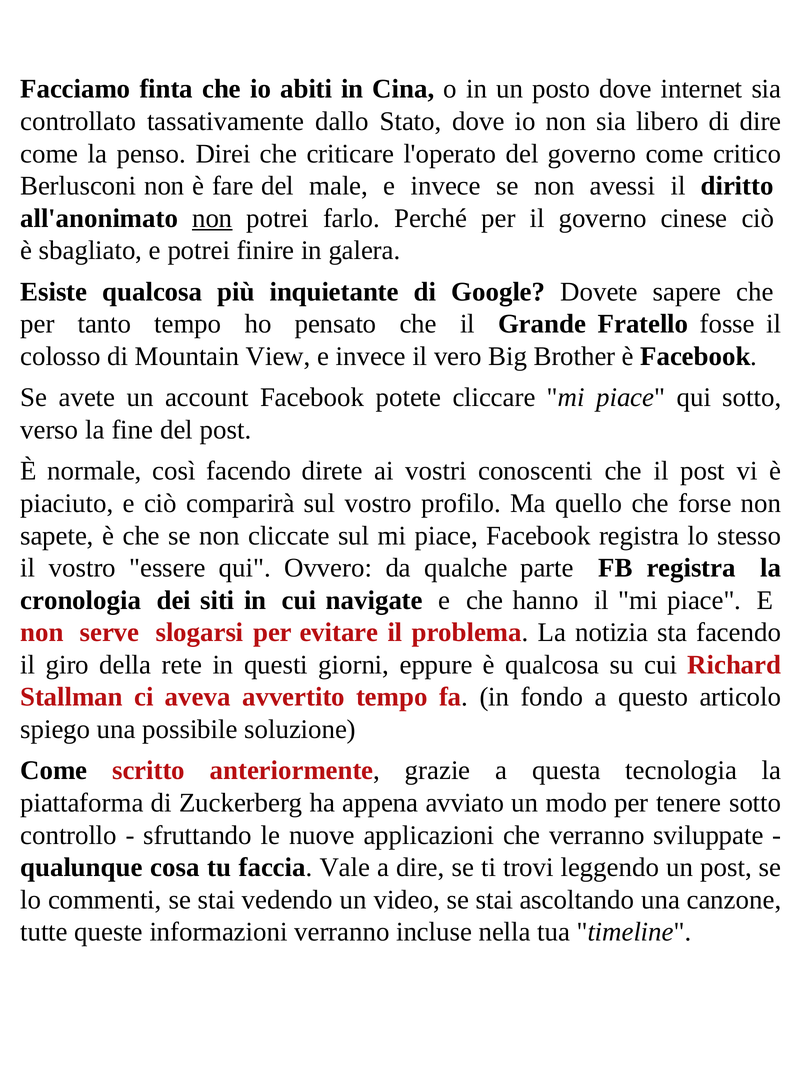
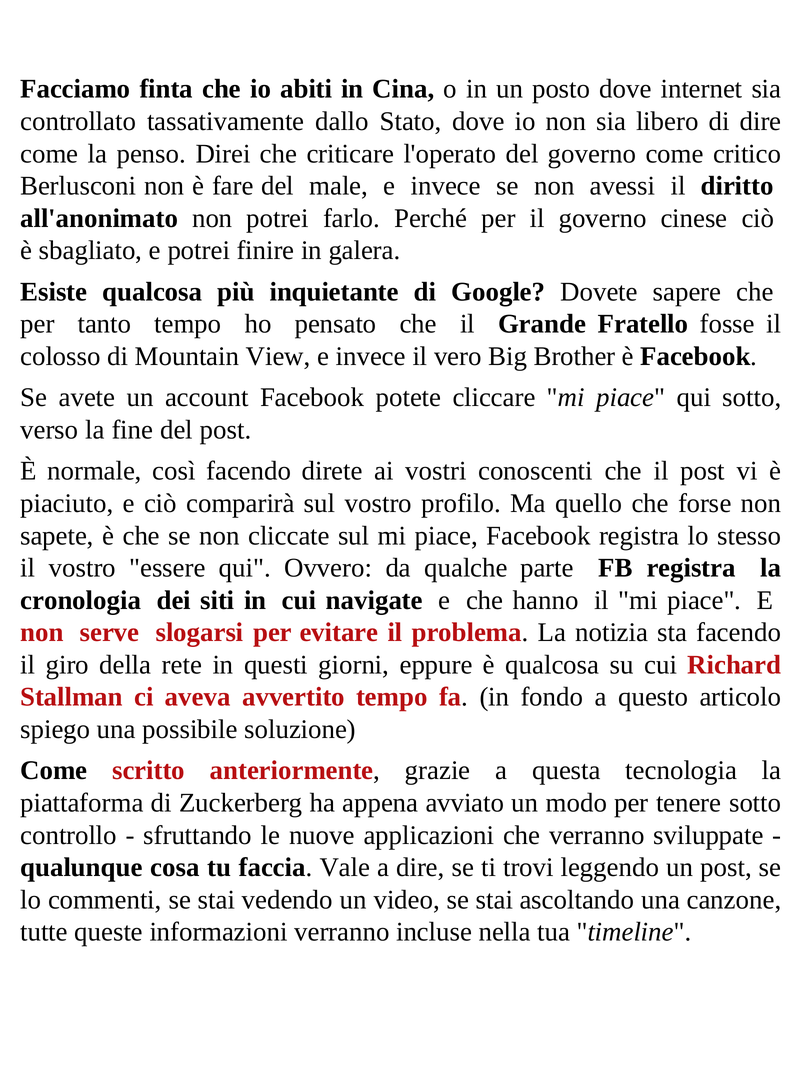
non underline: present -> none (212, 218)
